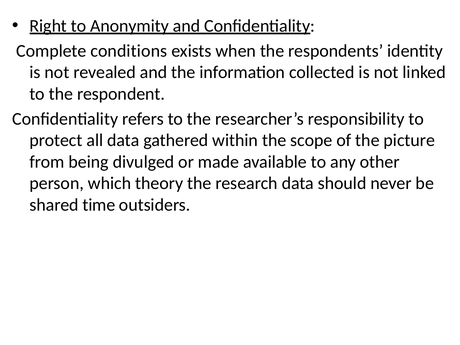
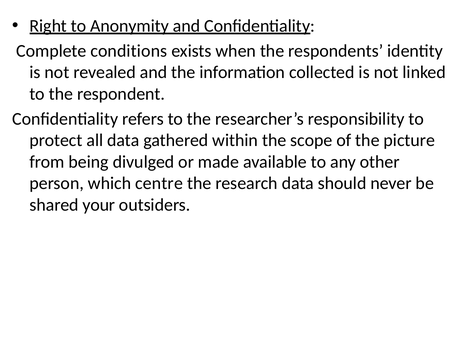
theory: theory -> centre (159, 183)
time: time -> your (99, 205)
